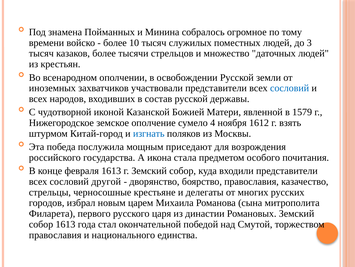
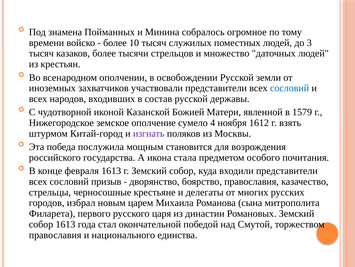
изгнать colour: blue -> purple (149, 133)
приседают: приседают -> становится (189, 146)
другой: другой -> призыв (106, 181)
